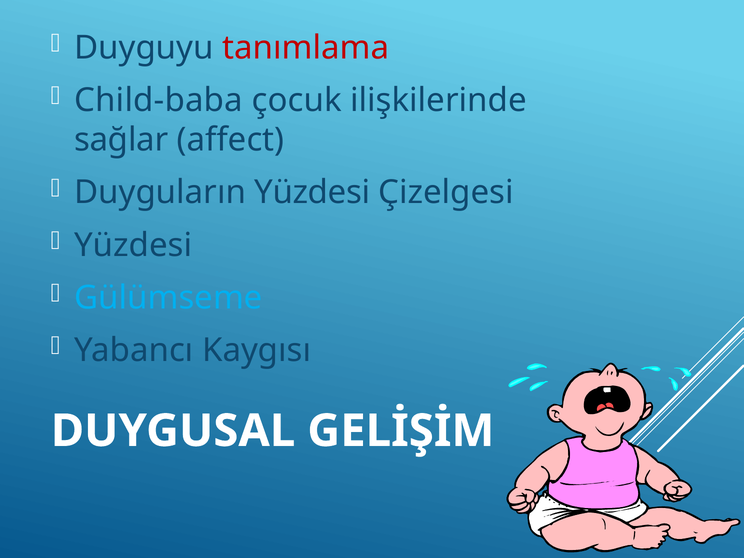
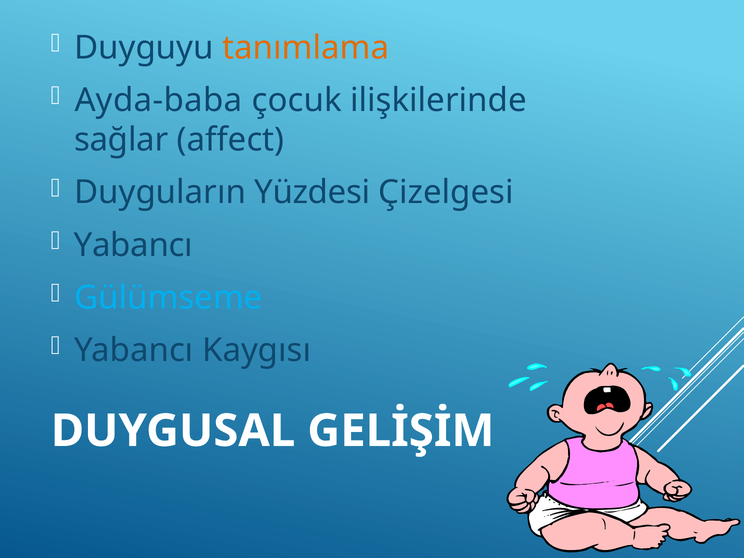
tanımlama colour: red -> orange (306, 48)
Child-baba: Child-baba -> Ayda-baba (159, 100)
Yüzdesi: Yüzdesi -> Yabancı (133, 245)
